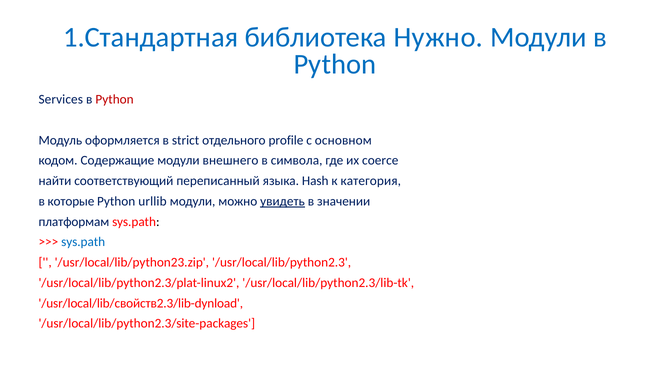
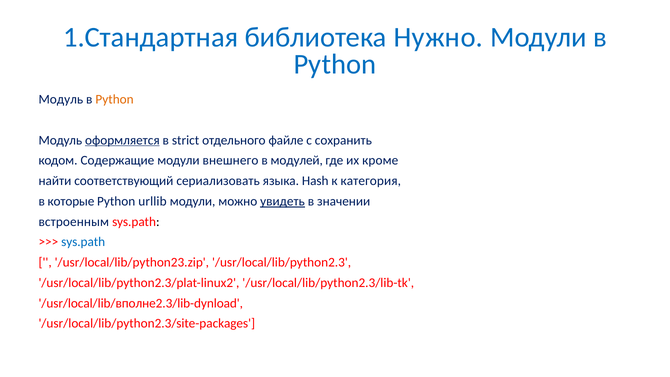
Services: Services -> Модуль (61, 99)
Python colour: red -> orange (115, 99)
оформляется underline: none -> present (122, 140)
profile: profile -> файле (286, 140)
основном: основном -> сохранить (343, 140)
символа: символа -> модулей (297, 160)
coerce: coerce -> кроме (380, 160)
переписанный: переписанный -> сериализовать (218, 181)
платформам: платформам -> встроенным (74, 222)
/usr/local/lib/свойств2.3/lib-dynload: /usr/local/lib/свойств2.3/lib-dynload -> /usr/local/lib/вполне2.3/lib-dynload (141, 303)
